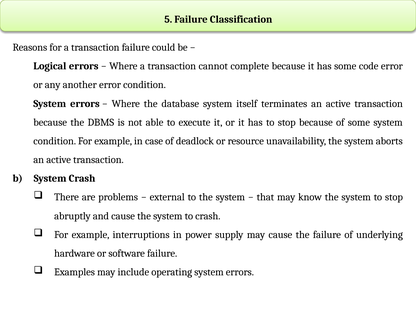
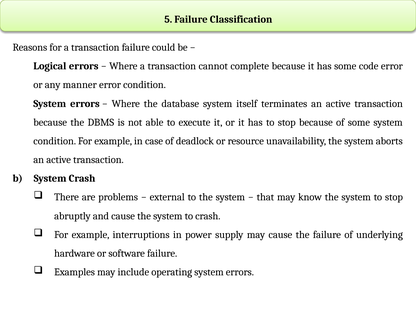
another: another -> manner (80, 85)
